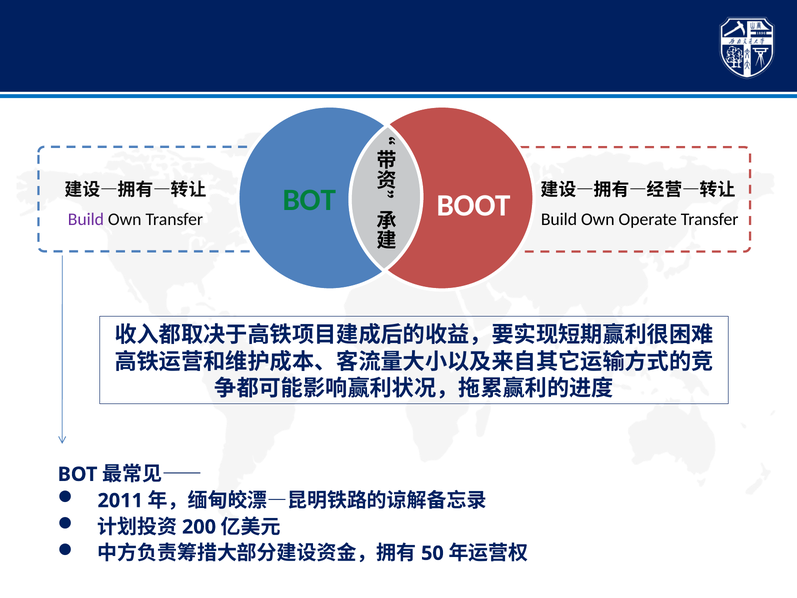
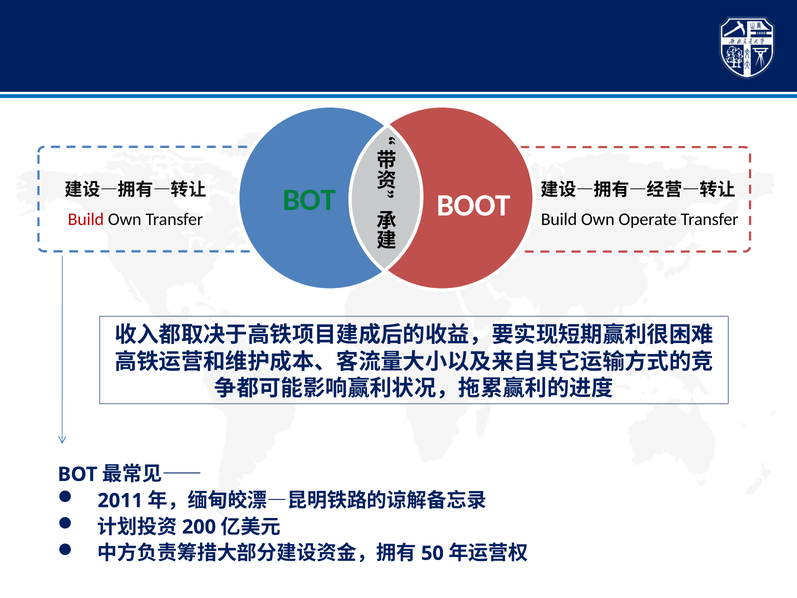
Build colour: purple -> red (86, 219)
